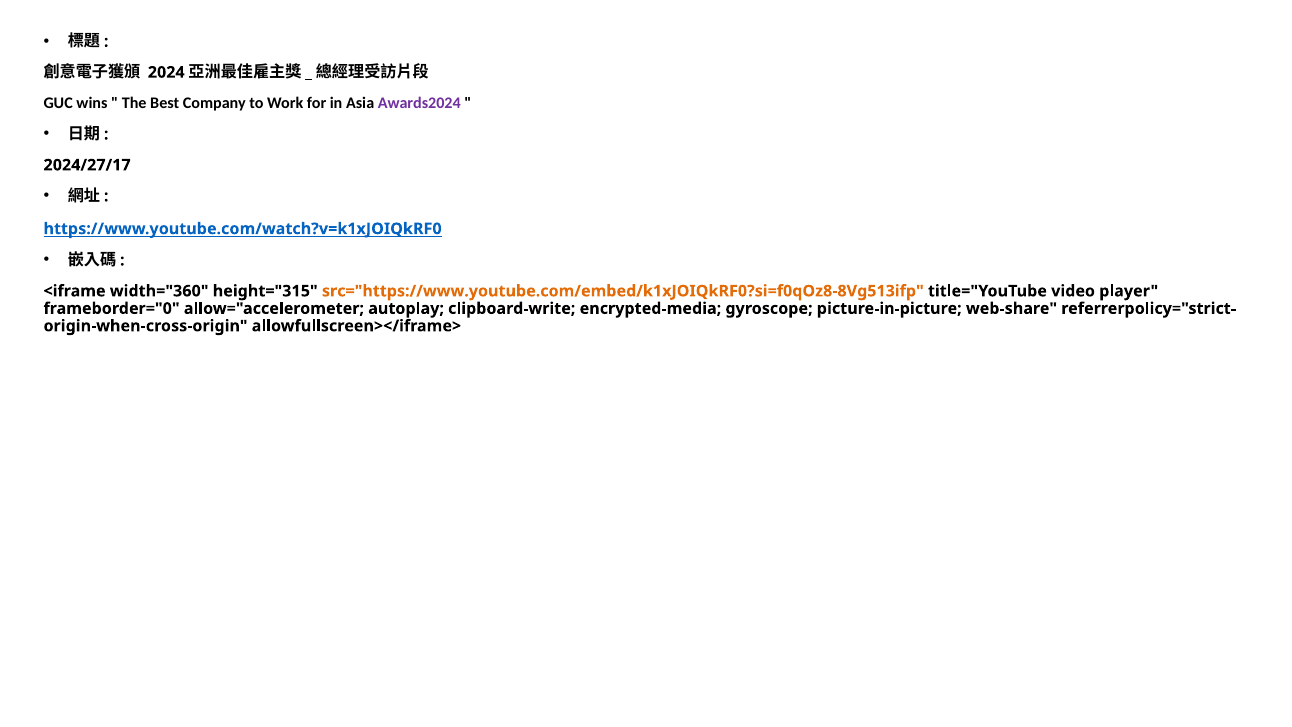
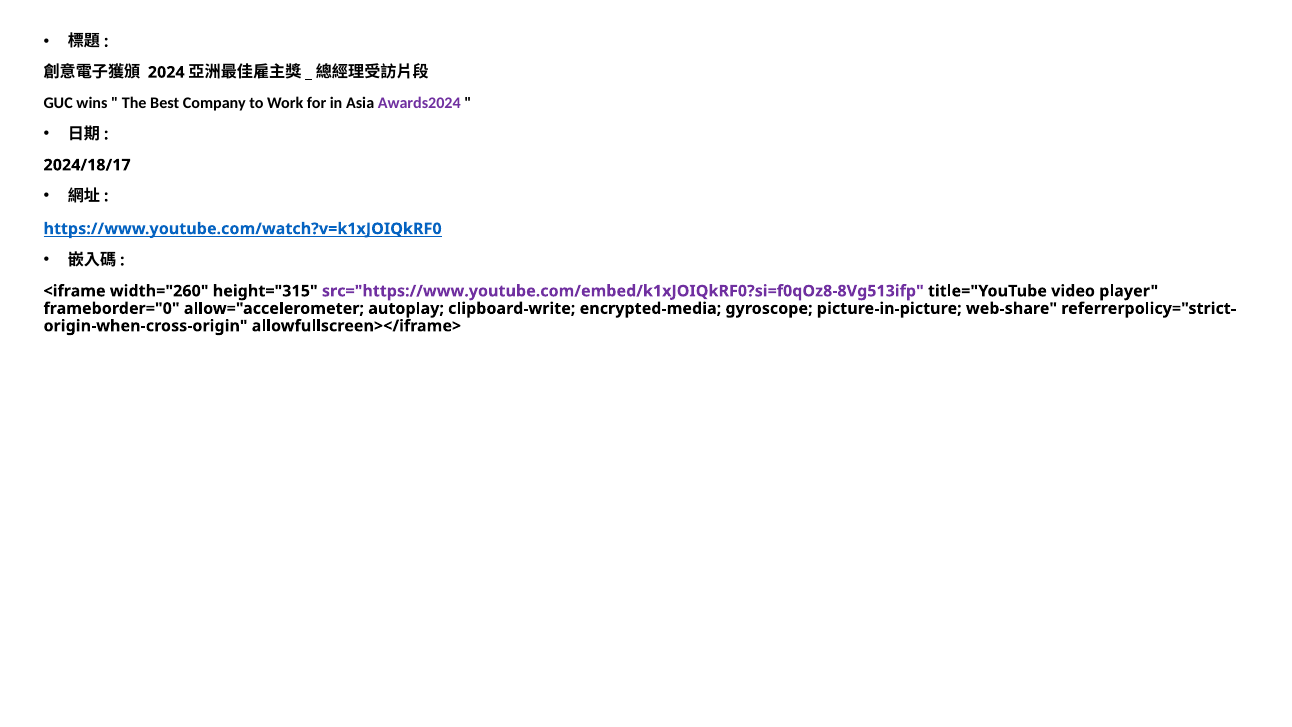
2024/27/17: 2024/27/17 -> 2024/18/17 (87, 165)
width="360: width="360 -> width="260 (159, 291)
src="https://www.youtube.com/embed/k1xJOIQkRF0?si=f0qOz8-8Vg513ifp colour: orange -> purple (623, 291)
